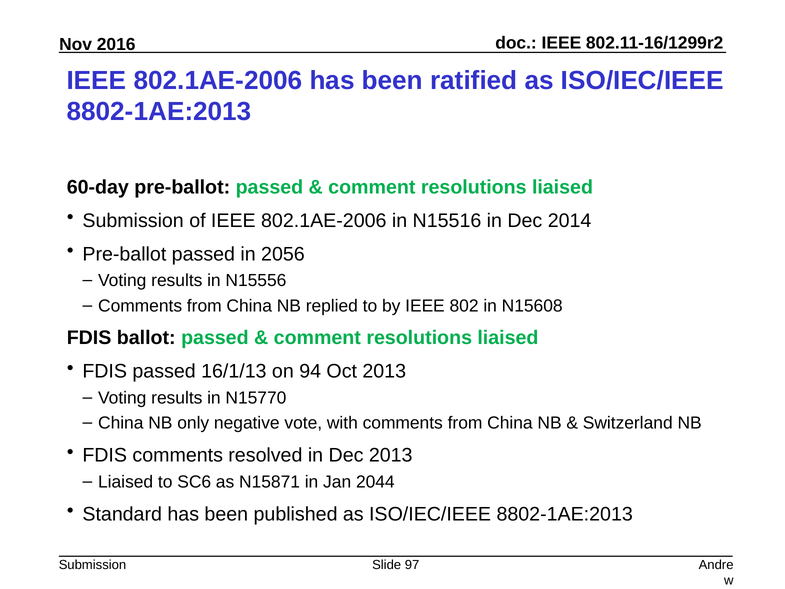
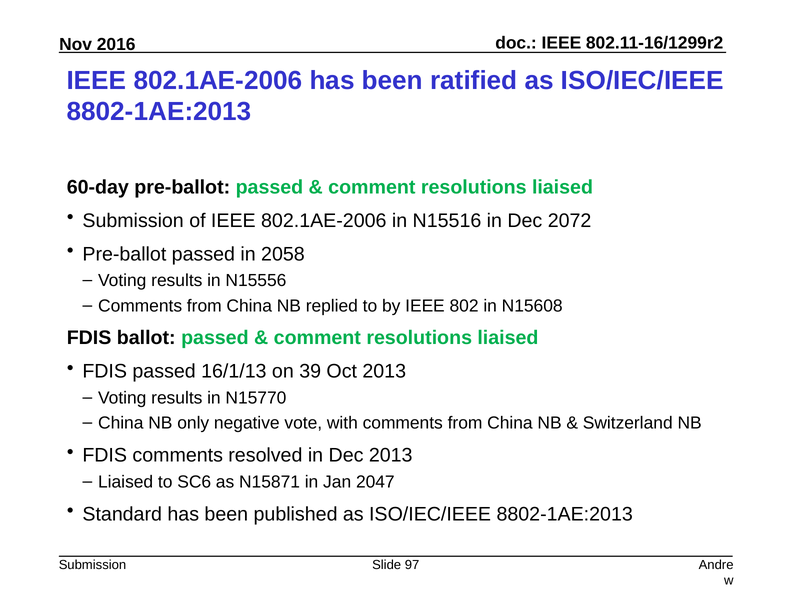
2014: 2014 -> 2072 (570, 221)
2056: 2056 -> 2058 (283, 254)
94: 94 -> 39 (310, 371)
2044: 2044 -> 2047 (375, 482)
